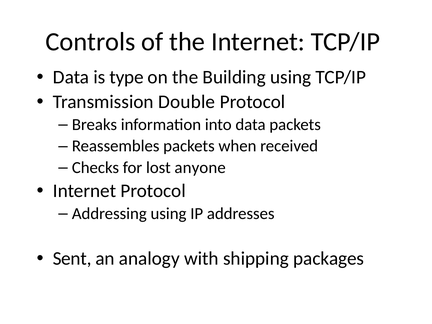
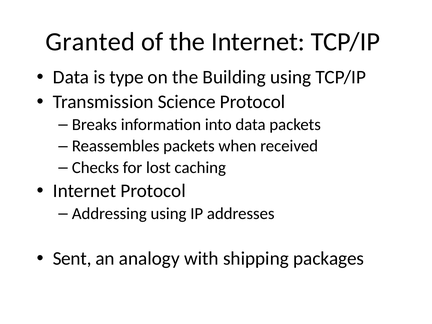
Controls: Controls -> Granted (90, 42)
Double: Double -> Science (187, 102)
anyone: anyone -> caching (200, 168)
